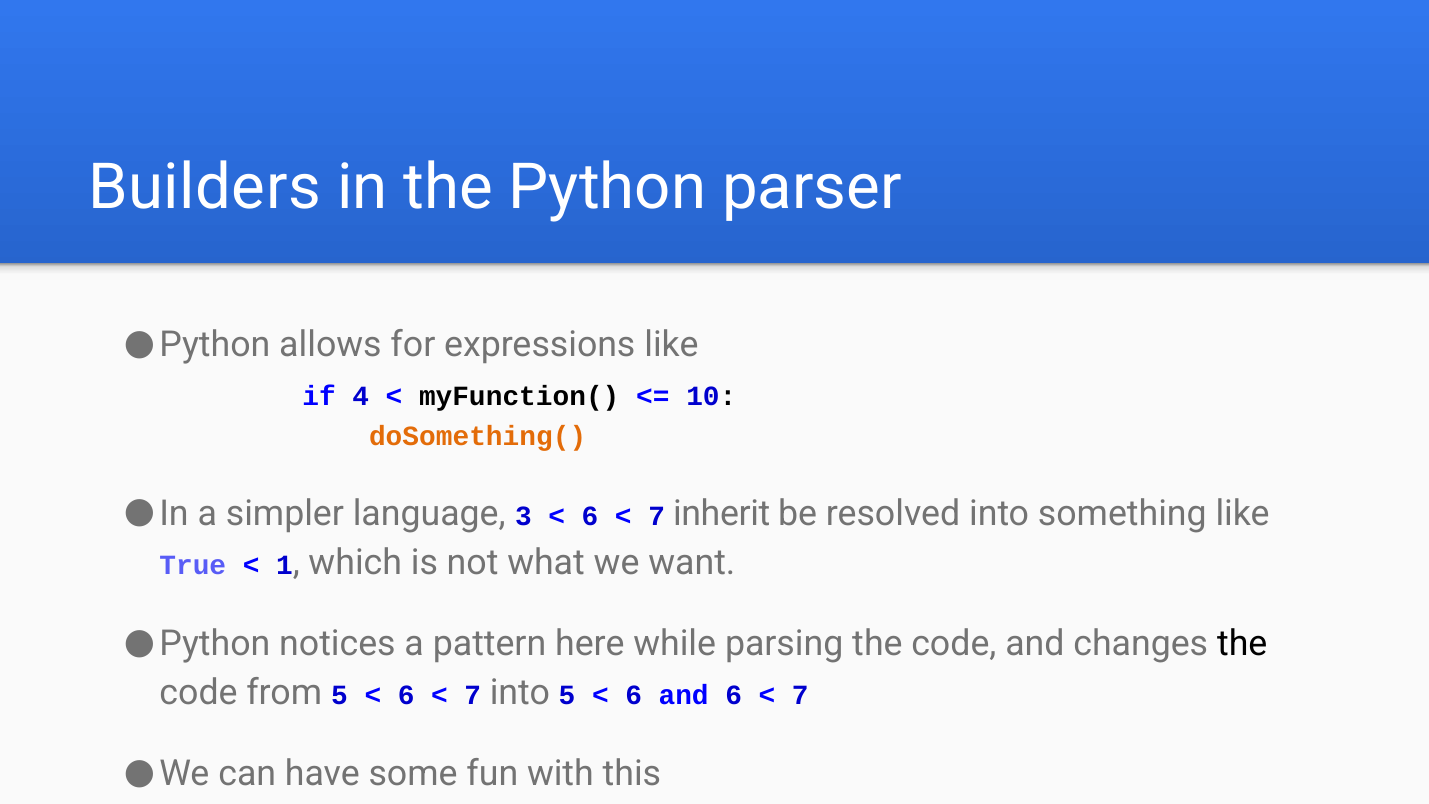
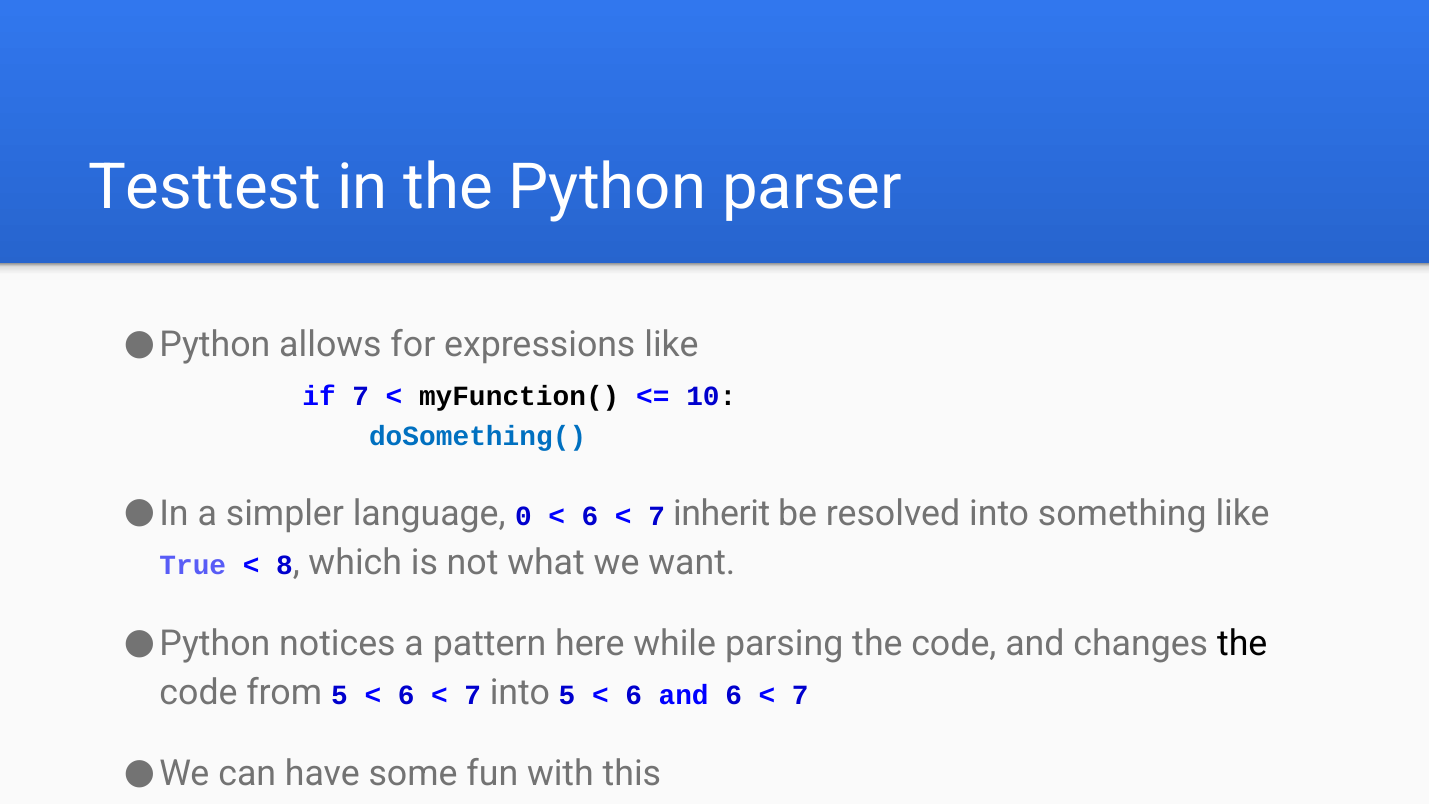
Builders: Builders -> Testtest (205, 187)
if 4: 4 -> 7 (361, 396)
doSomething( colour: orange -> blue (478, 436)
3: 3 -> 0 (523, 516)
1: 1 -> 8 (284, 565)
